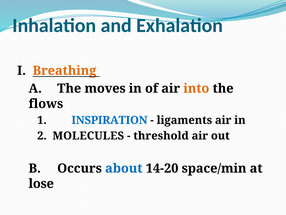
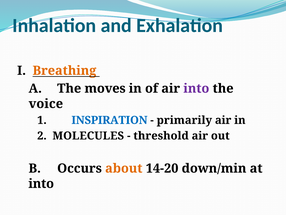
into colour: orange -> purple (196, 88)
flows: flows -> voice (46, 104)
ligaments: ligaments -> primarily (184, 120)
about colour: blue -> orange (124, 168)
space/min: space/min -> down/min (214, 168)
lose: lose -> into (41, 183)
